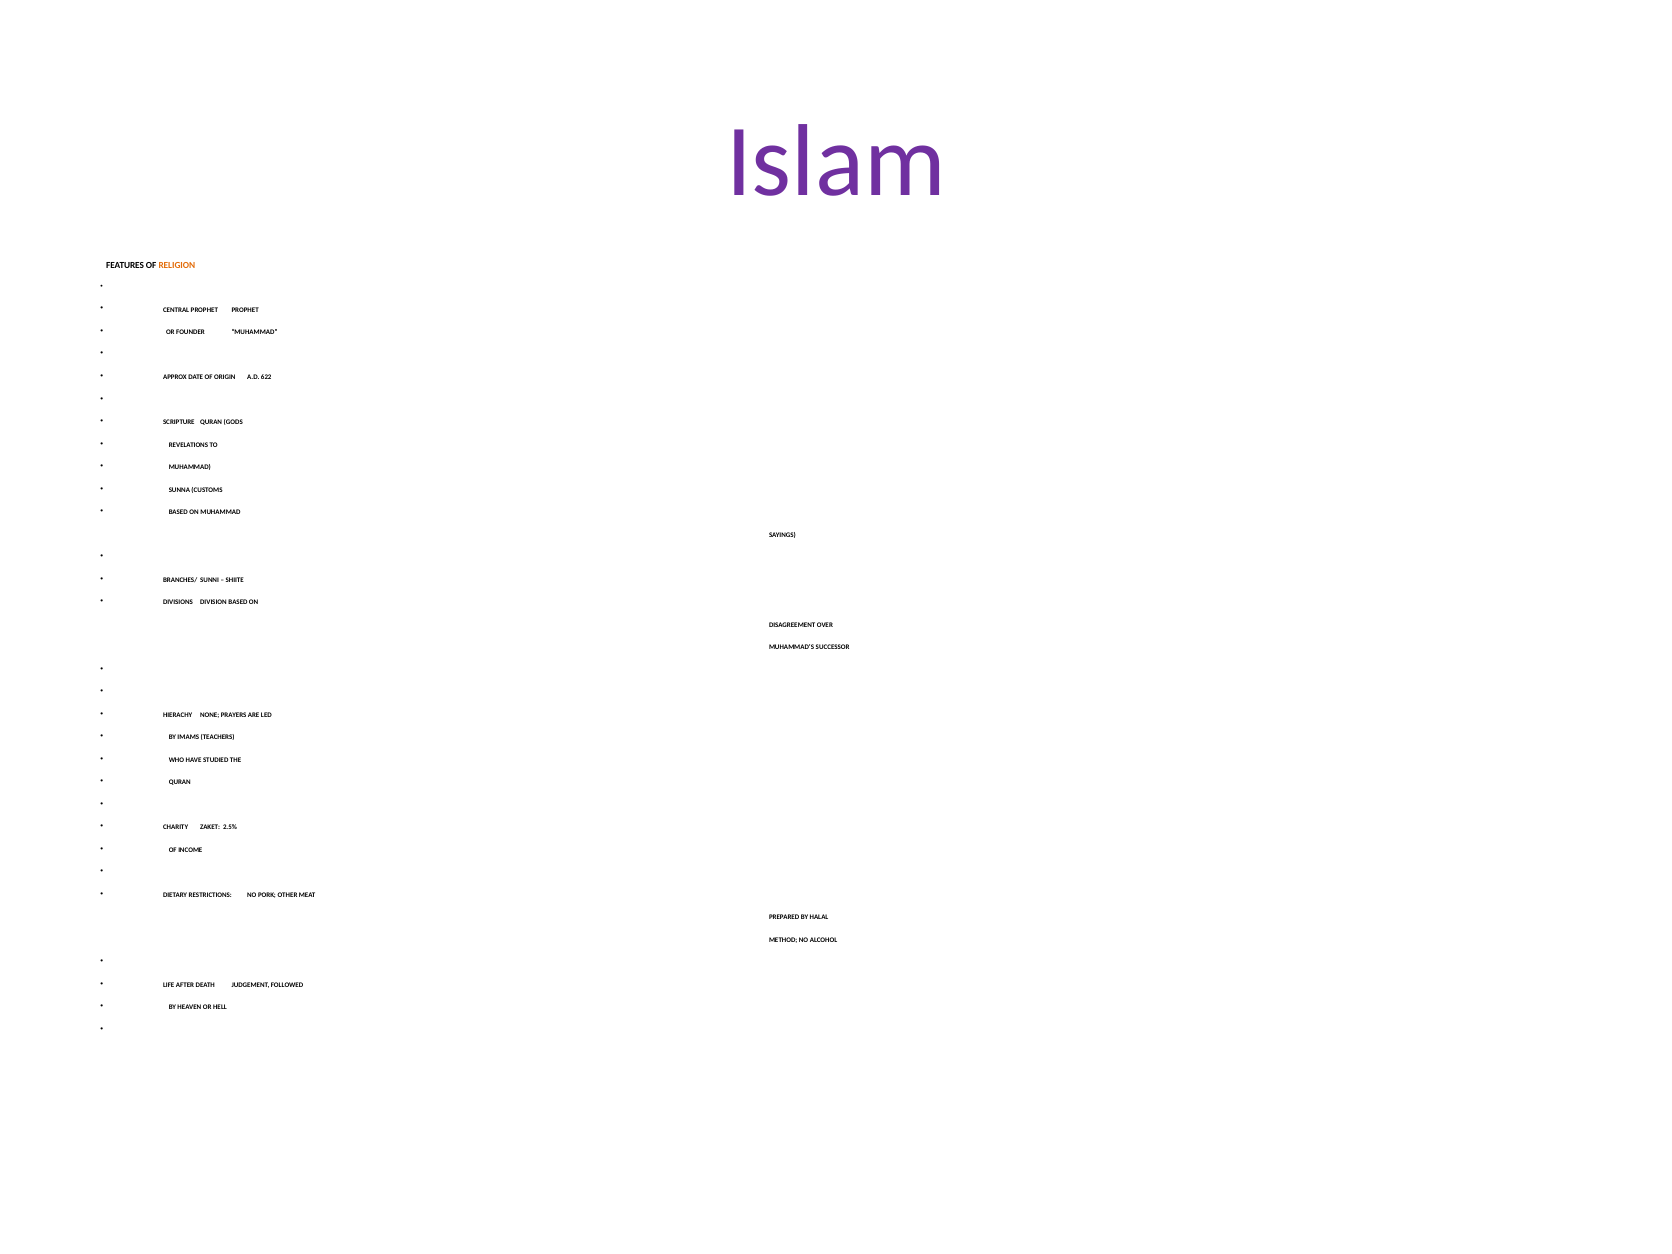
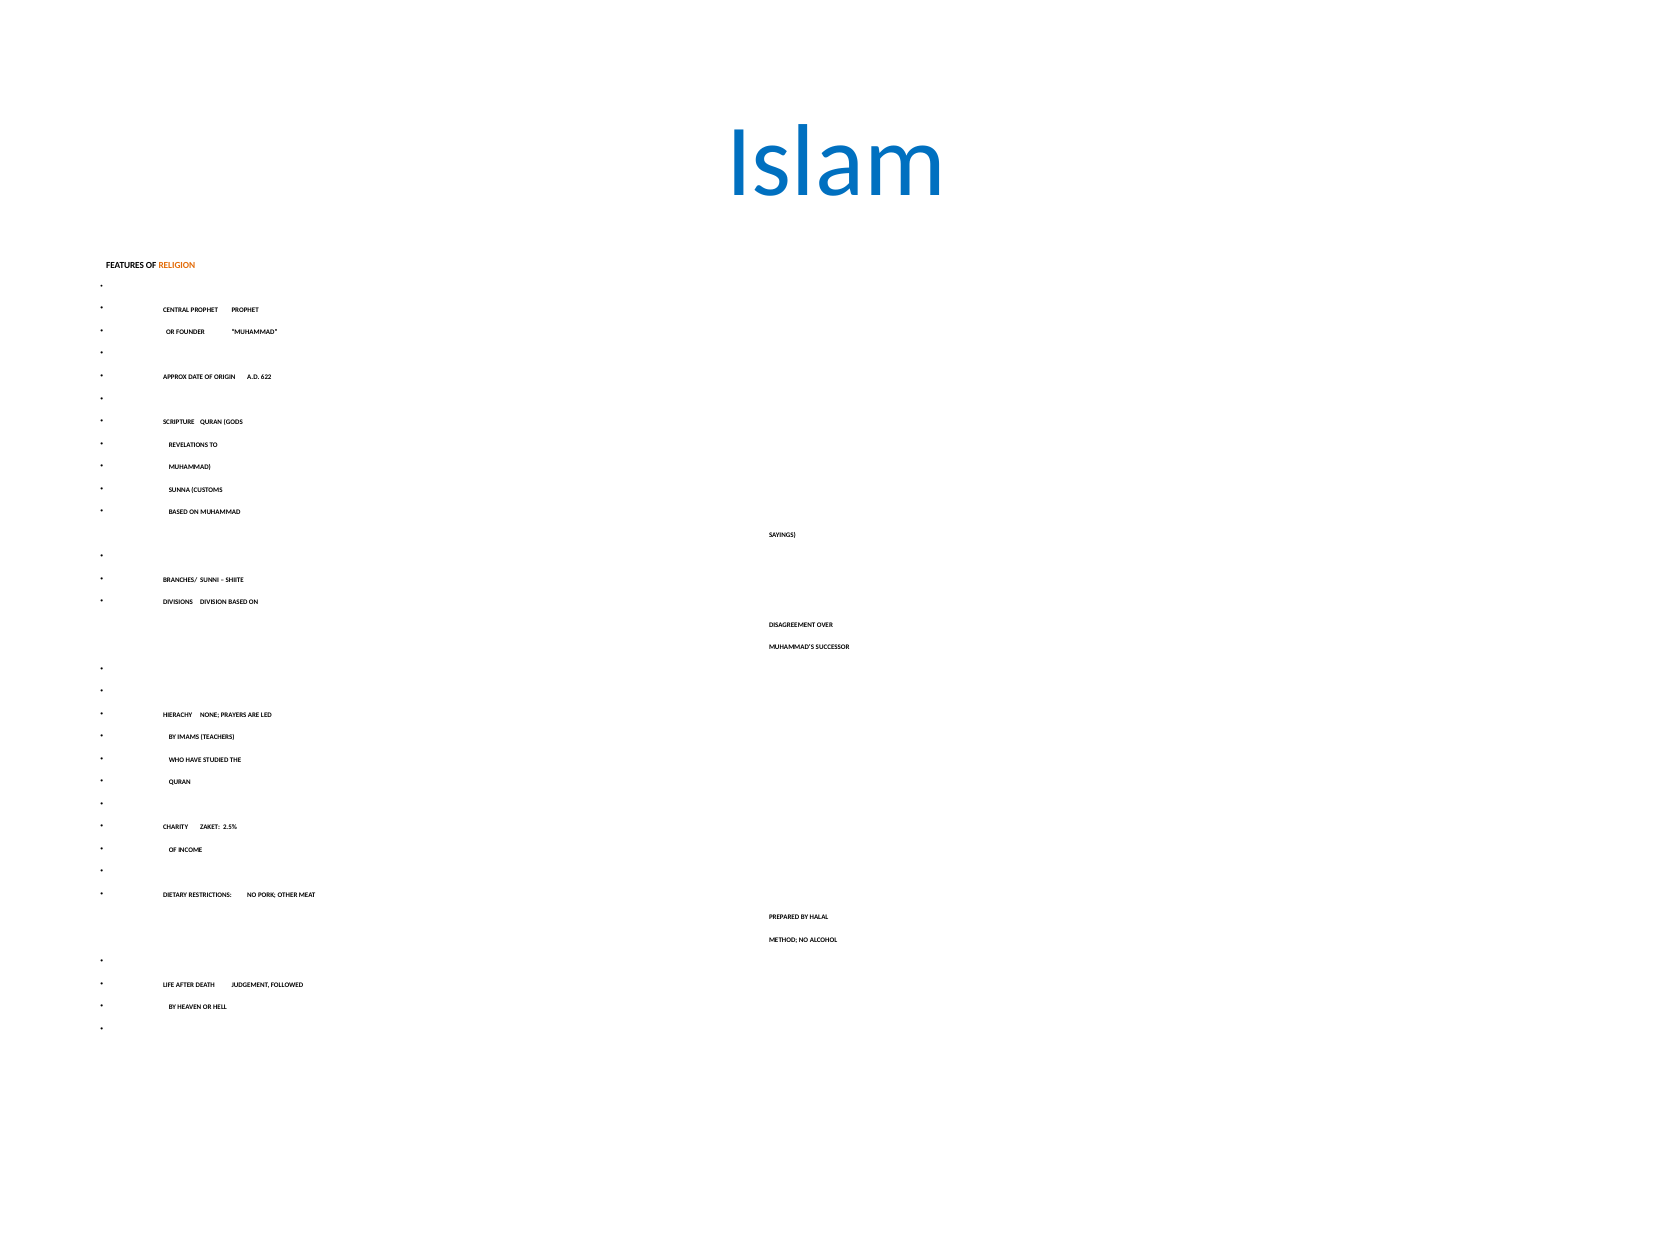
Islam colour: purple -> blue (836, 162)
